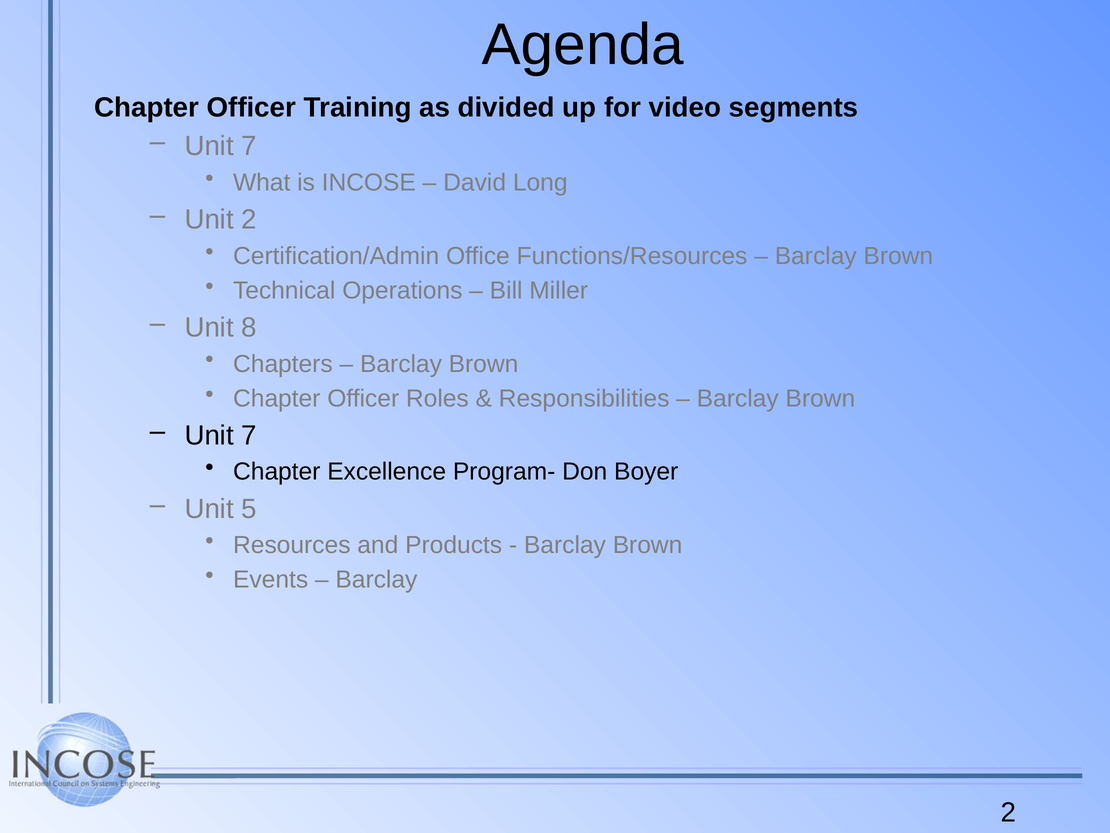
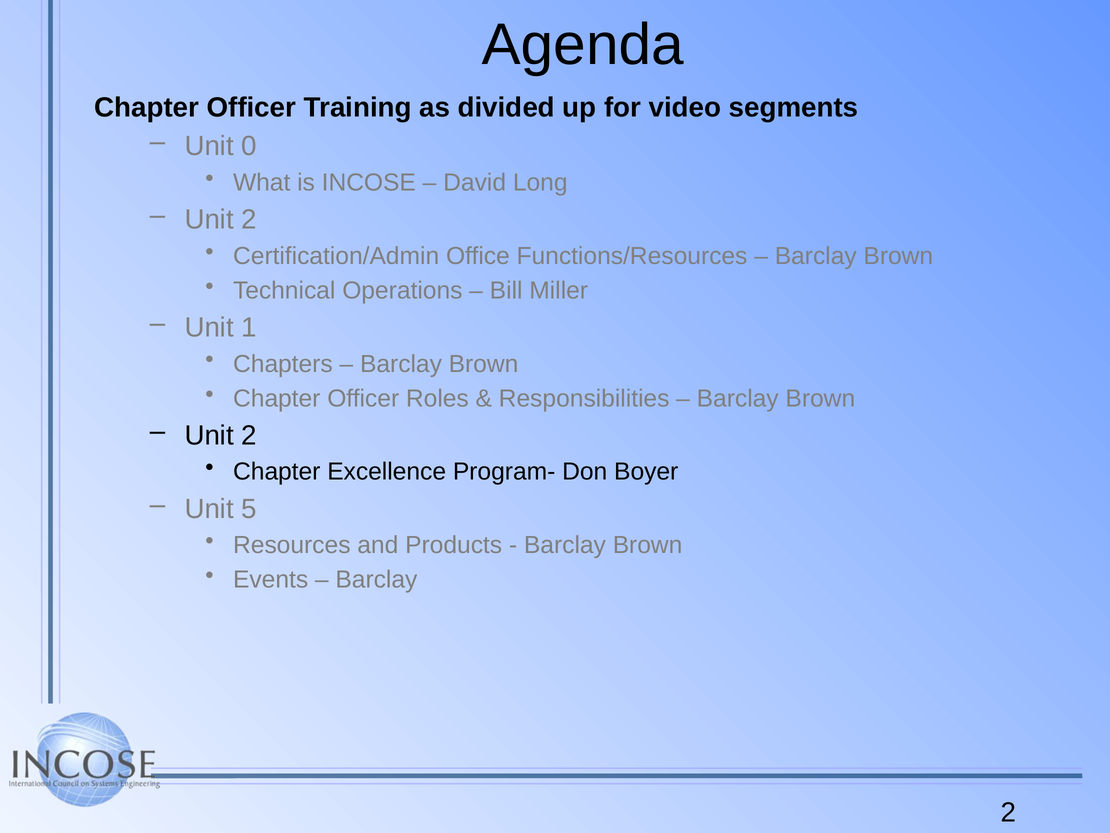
7: 7 -> 0 (249, 146)
8: 8 -> 1 (249, 328)
7: 7 -> 2 (249, 435)
